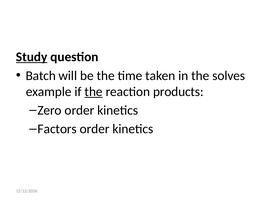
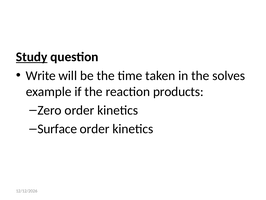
Batch: Batch -> Write (41, 75)
the underline: present -> none (94, 91)
Factors: Factors -> Surface (57, 129)
